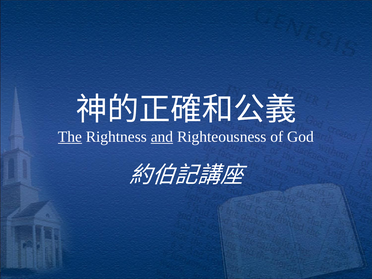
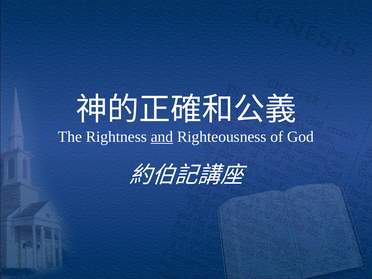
The underline: present -> none (70, 137)
